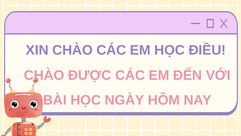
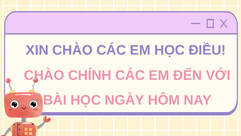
ĐƯỢC: ĐƯỢC -> CHÍNH (90, 75)
